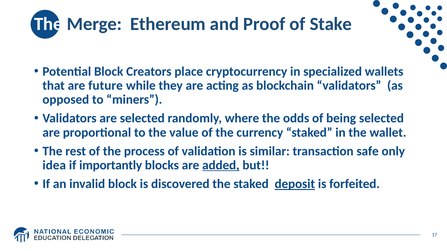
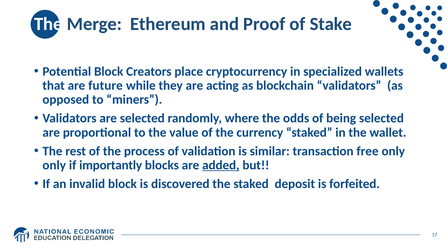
safe: safe -> free (368, 151)
idea: idea -> only (54, 165)
deposit underline: present -> none (295, 184)
